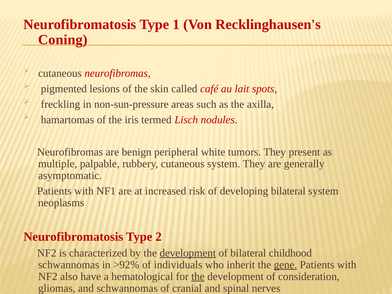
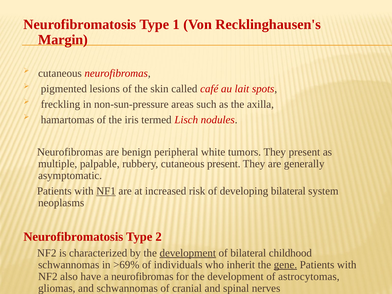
Coning: Coning -> Margin (63, 40)
cutaneous system: system -> present (224, 164)
NF1 underline: none -> present (106, 191)
>92%: >92% -> >69% (126, 265)
a hematological: hematological -> neurofibromas (142, 276)
the underline: present -> none (198, 276)
consideration: consideration -> astrocytomas (309, 276)
